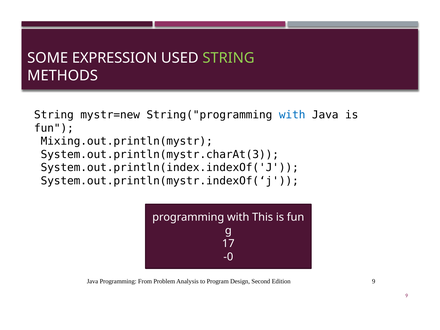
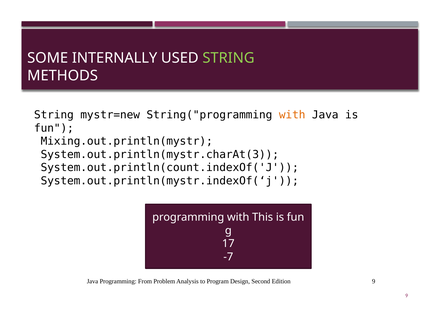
EXPRESSION: EXPRESSION -> INTERNALLY (115, 58)
with colour: blue -> orange (292, 115)
System.out.println(index.indexOf('J: System.out.println(index.indexOf('J -> System.out.println(count.indexOf('J (170, 168)
-0: -0 -> -7 (228, 257)
